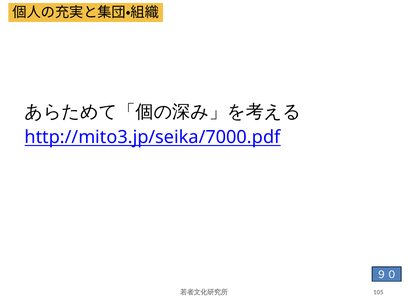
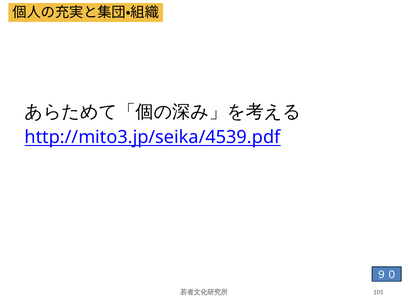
http://mito3.jp/seika/7000.pdf: http://mito3.jp/seika/7000.pdf -> http://mito3.jp/seika/4539.pdf (152, 137)
